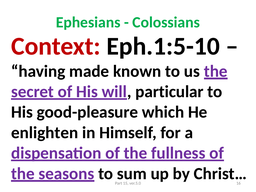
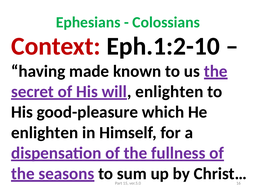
Eph.1:5-10: Eph.1:5-10 -> Eph.1:2-10 (163, 46)
will particular: particular -> enlighten (169, 92)
